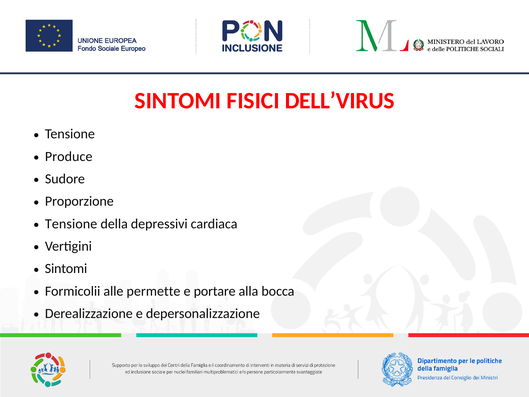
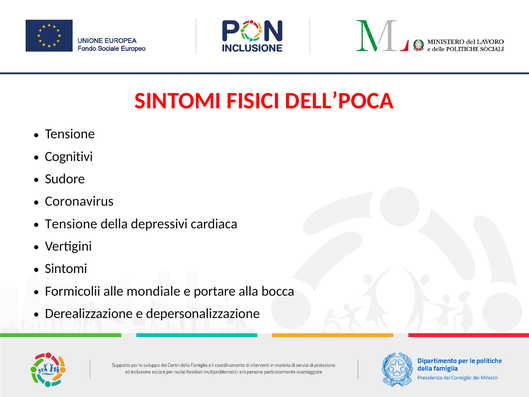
DELL’VIRUS: DELL’VIRUS -> DELL’POCA (339, 101)
Produce: Produce -> Cognitivi (69, 156)
Proporzione: Proporzione -> Coronavirus (79, 201)
permette: permette -> mondiale (153, 291)
